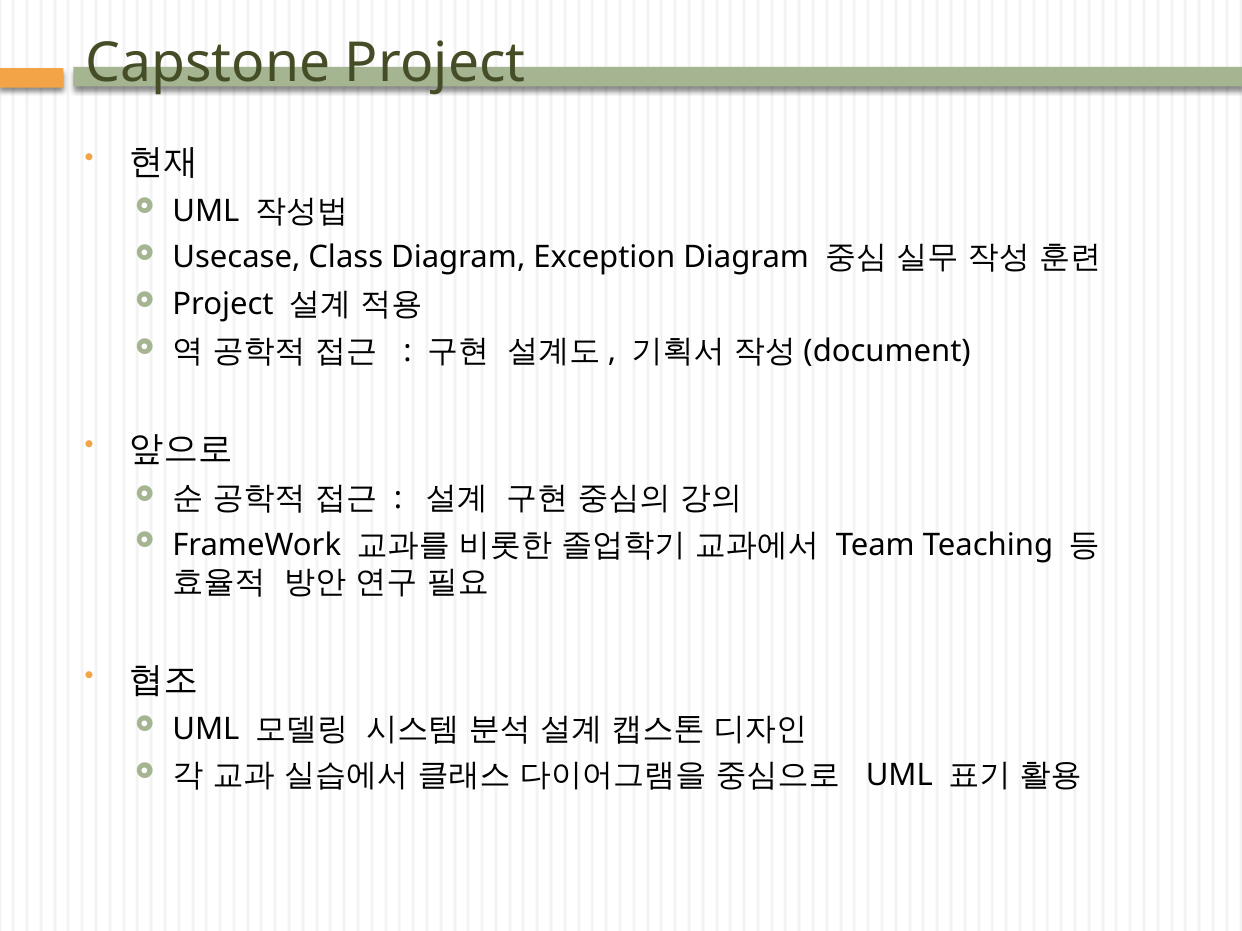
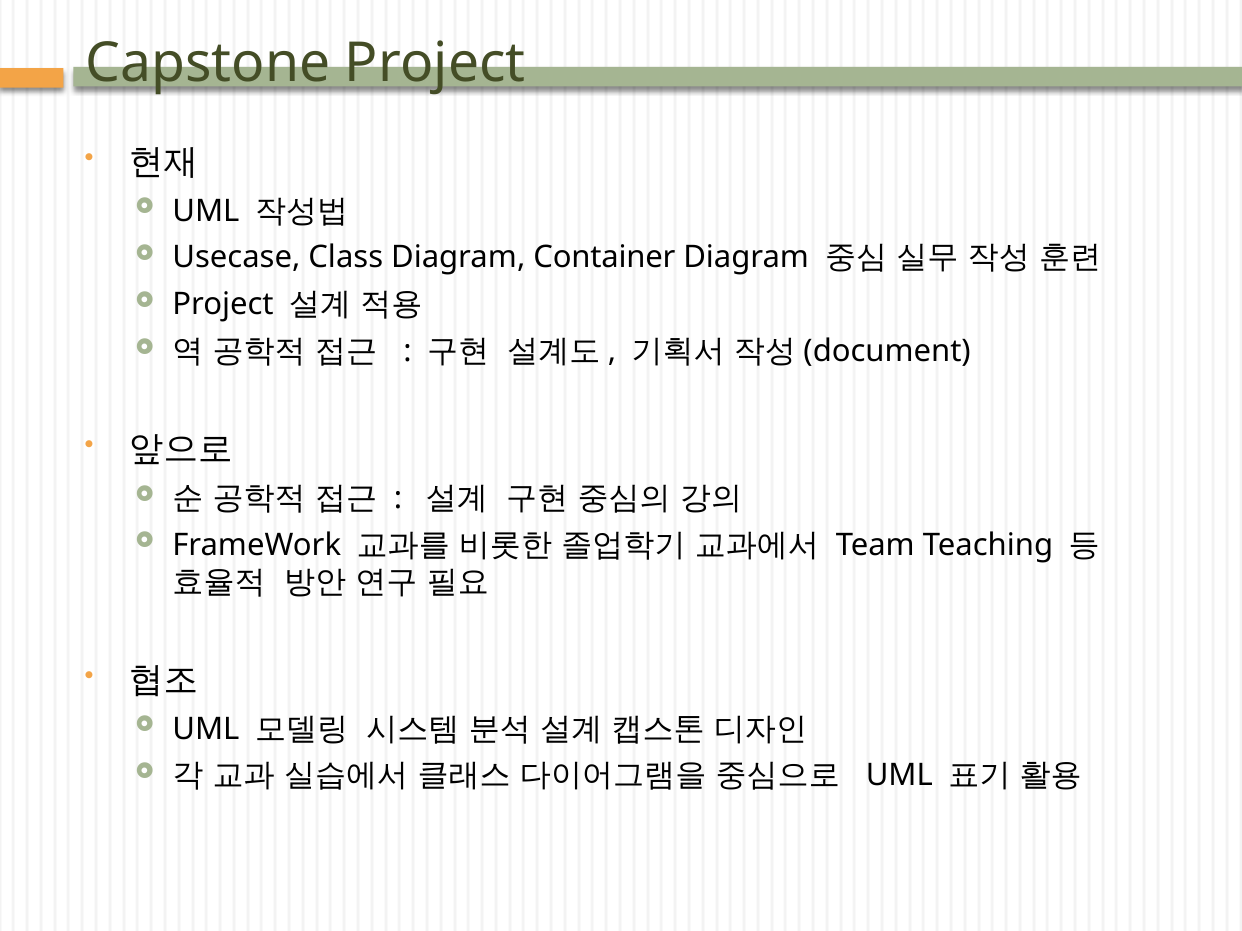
Exception: Exception -> Container (604, 258)
